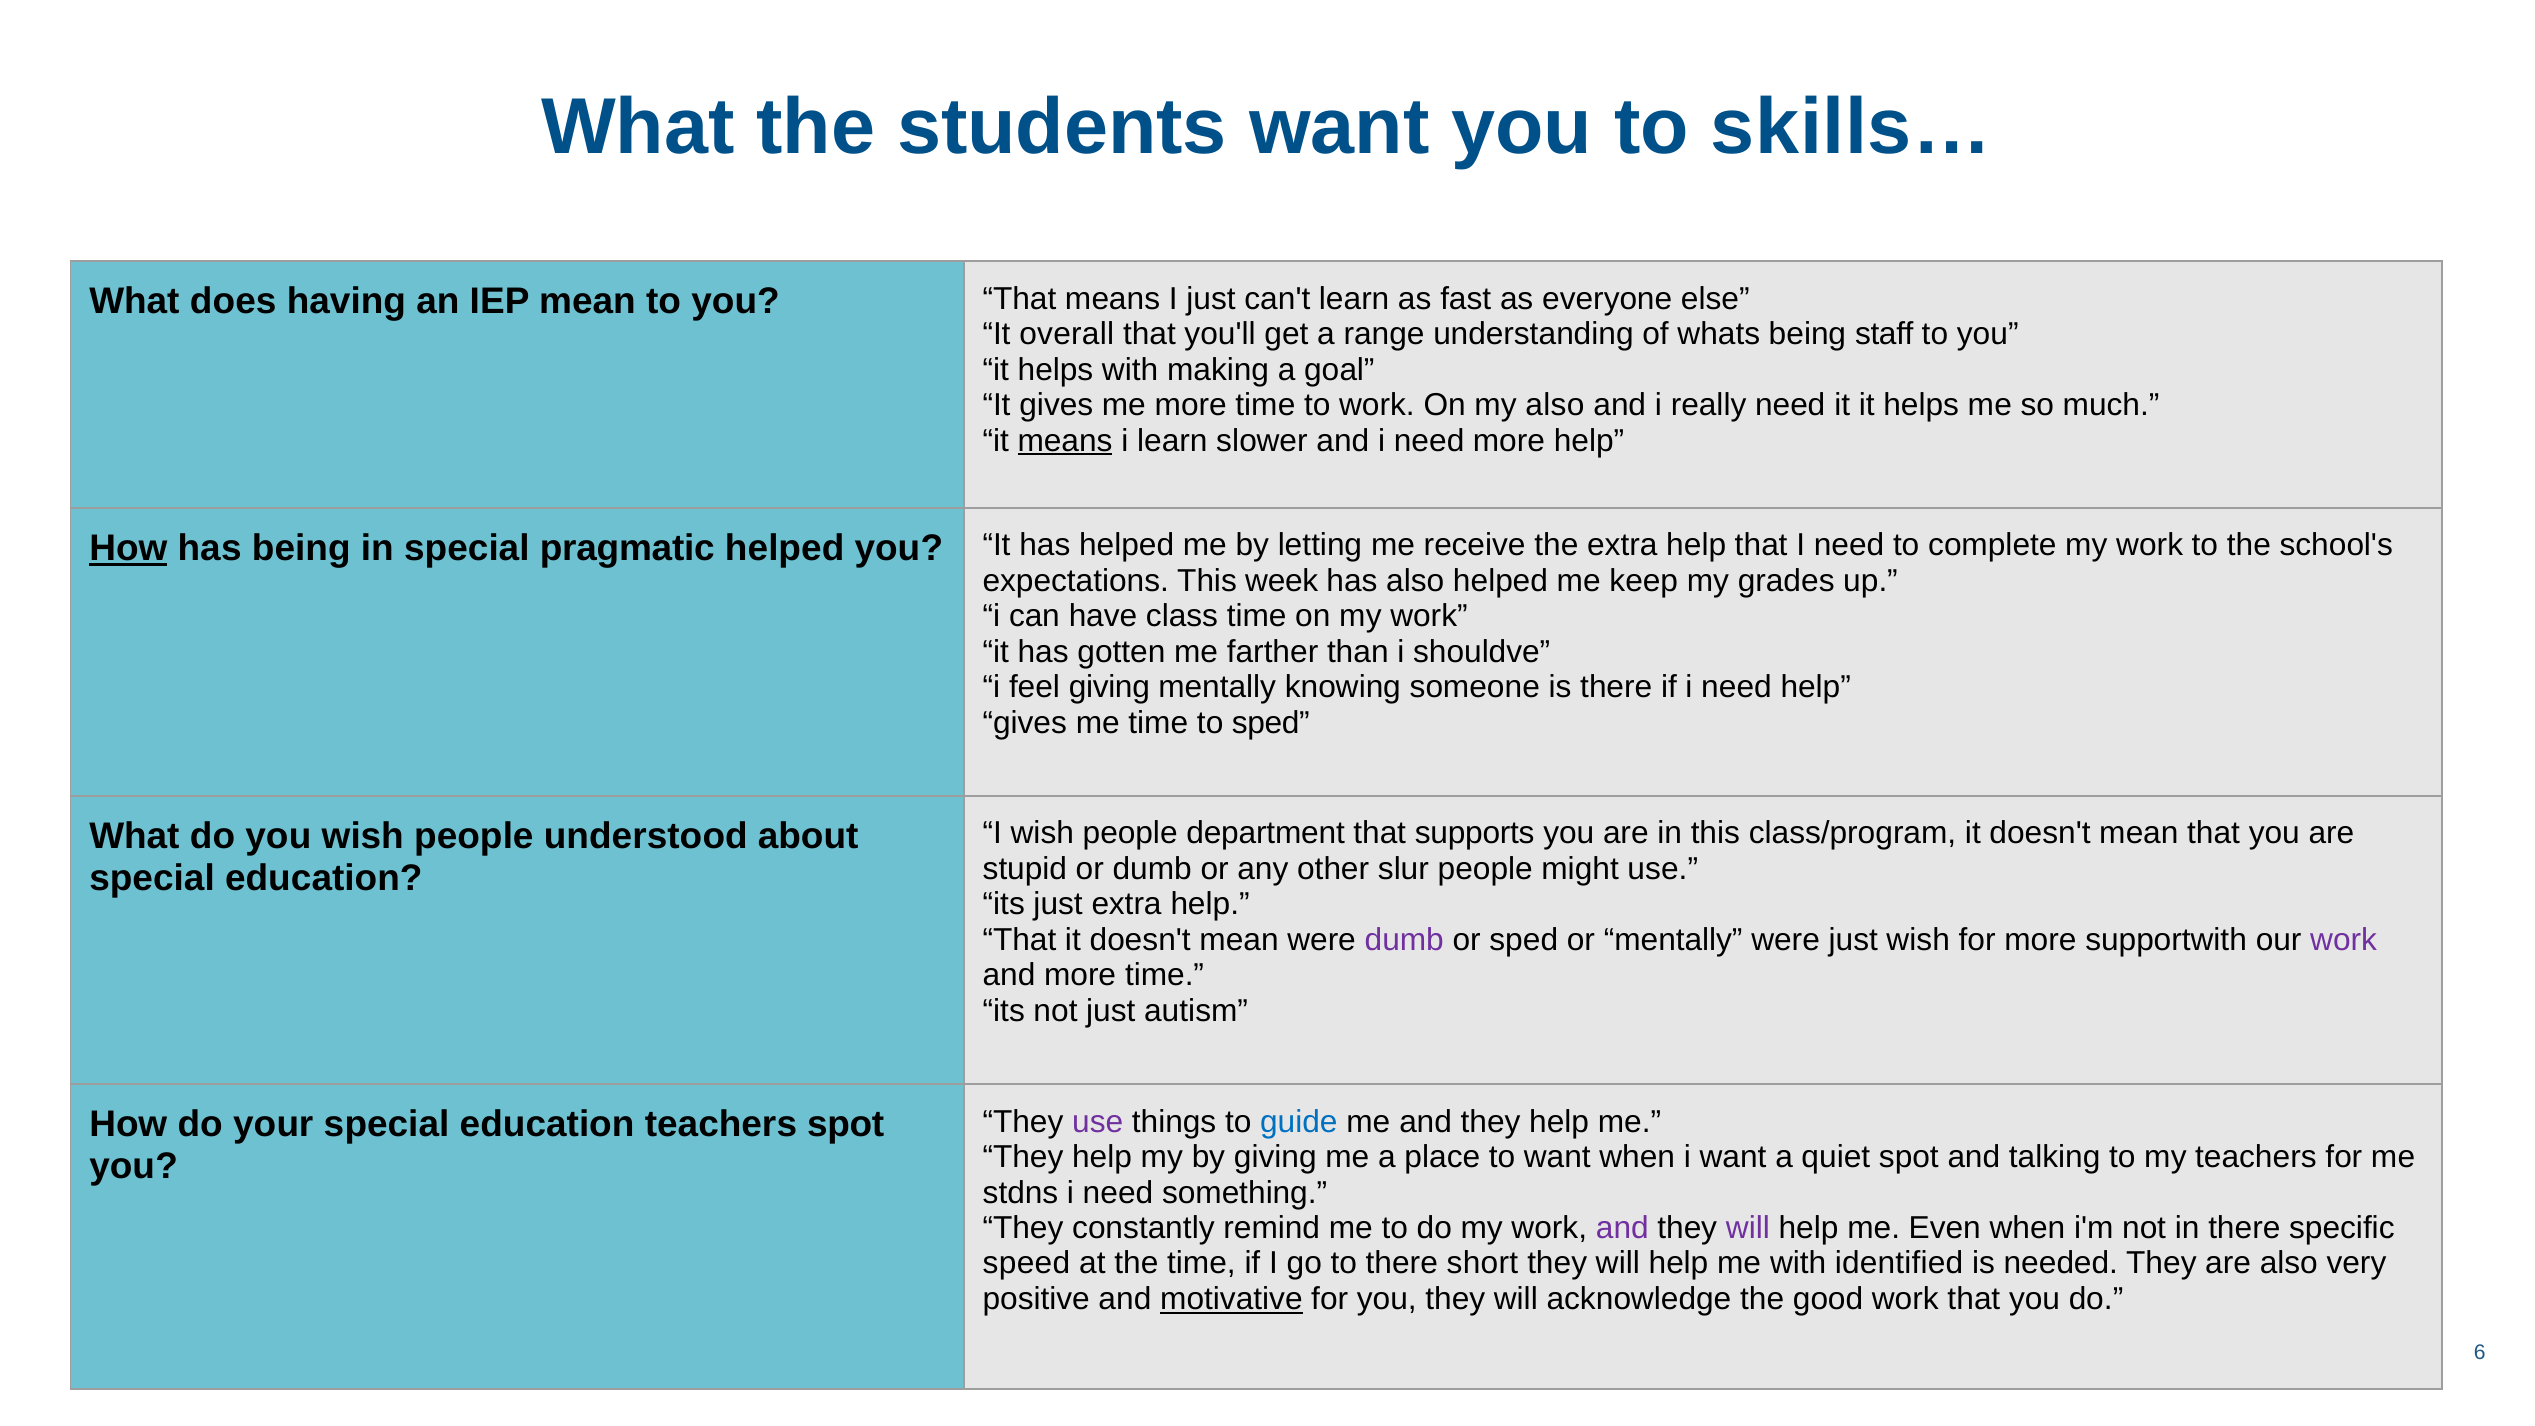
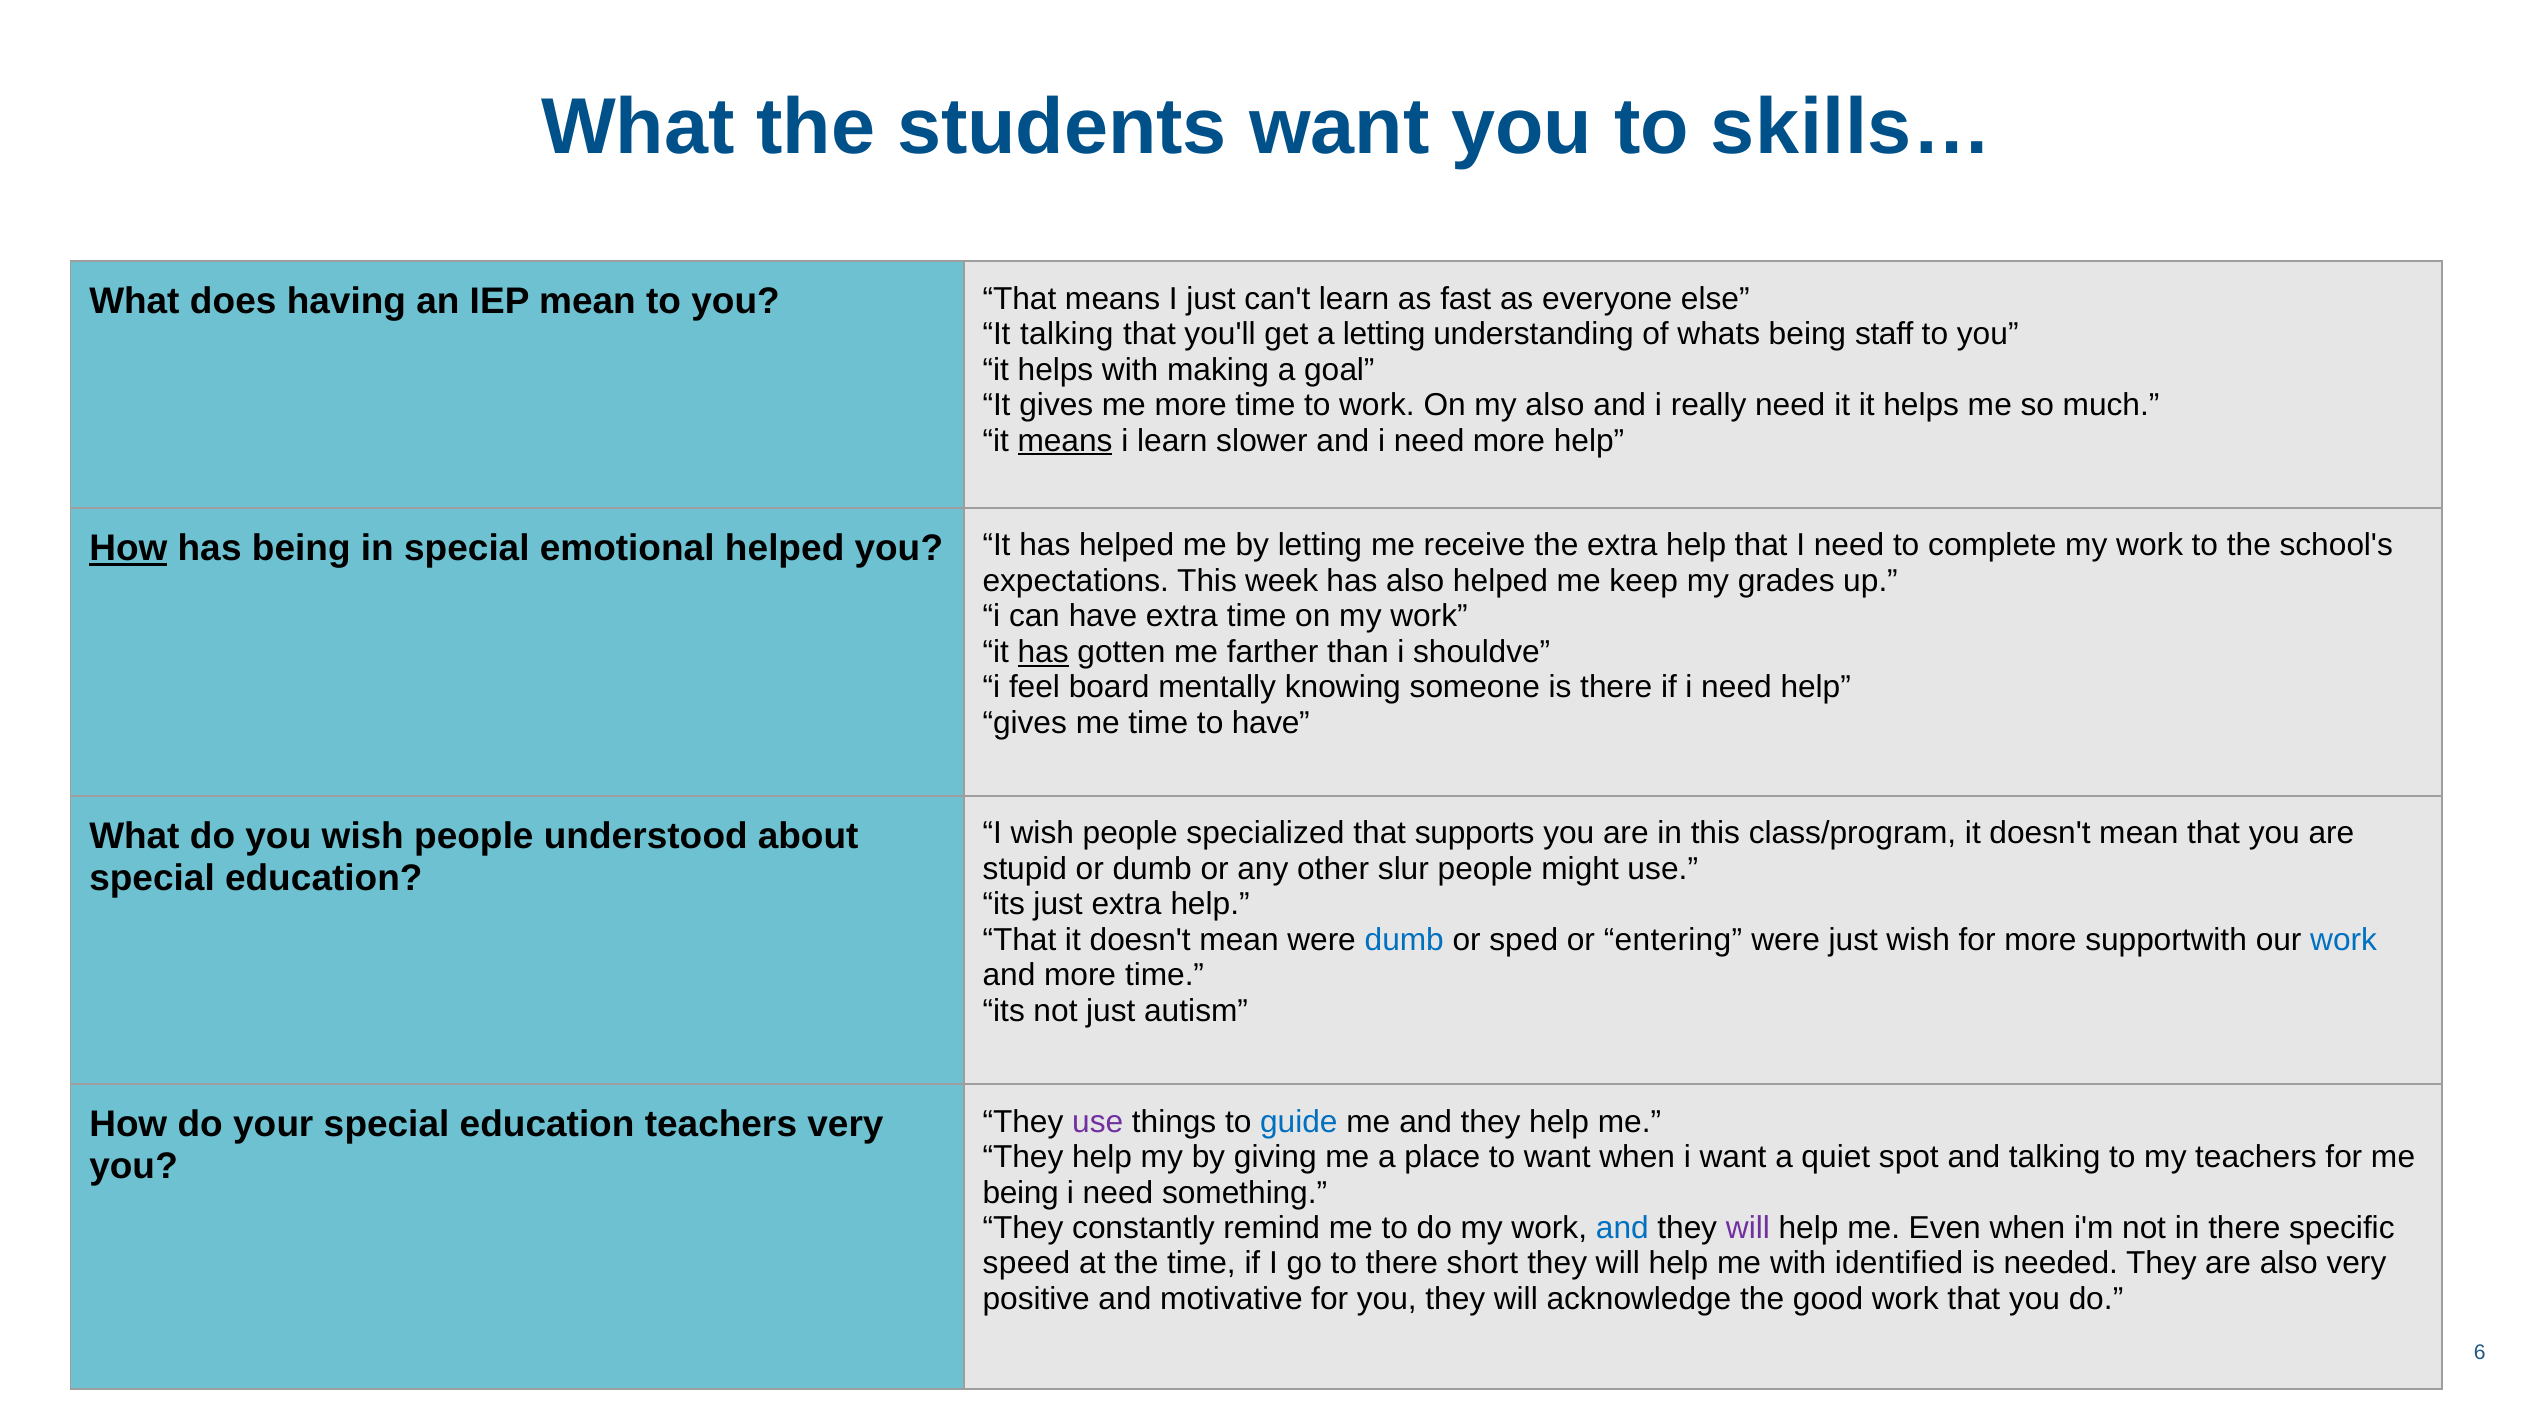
It overall: overall -> talking (1067, 334)
a range: range -> letting (1384, 334)
pragmatic: pragmatic -> emotional (627, 549)
have class: class -> extra (1182, 616)
has underline: none -> present (1043, 652)
feel giving: giving -> board (1109, 687)
to sped: sped -> have (1271, 723)
department: department -> specialized (1265, 834)
dumb colour: purple -> blue (1404, 940)
or mentally: mentally -> entering (1673, 940)
work colour: purple -> blue (2344, 940)
teachers spot: spot -> very (845, 1125)
stdns: stdns -> being (1021, 1192)
and colour: purple -> blue (1622, 1228)
motivative underline: present -> none (1231, 1299)
